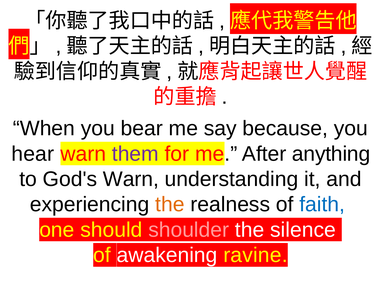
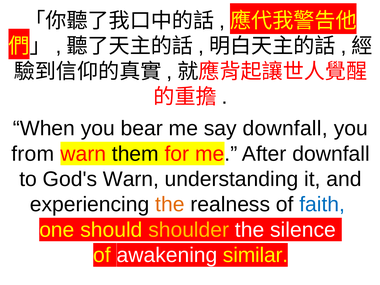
say because: because -> downfall (285, 129)
hear: hear -> from (33, 154)
them colour: purple -> black (135, 154)
After anything: anything -> downfall (331, 154)
shoulder colour: pink -> yellow (189, 230)
ravine: ravine -> similar (256, 255)
